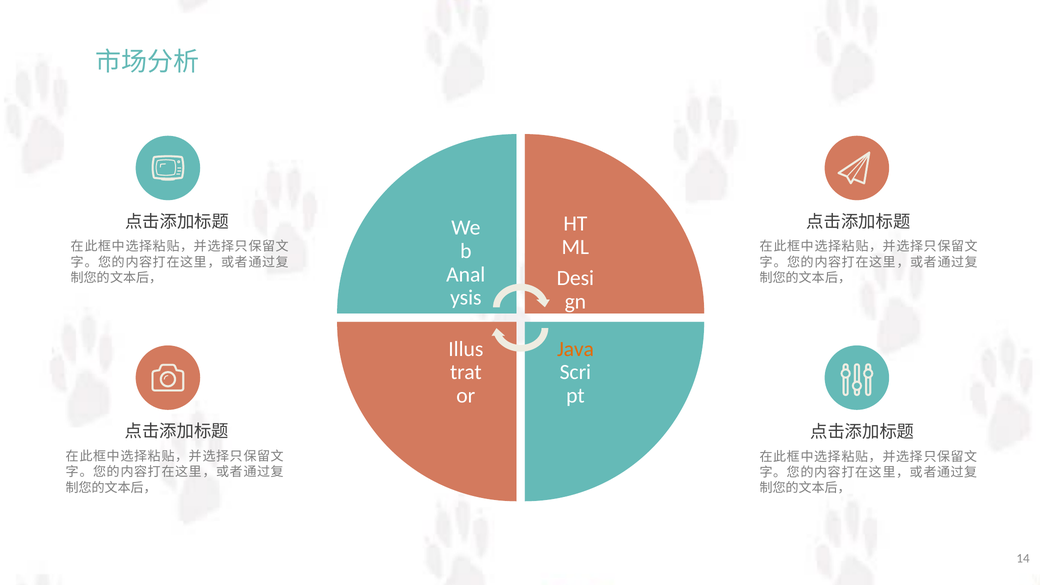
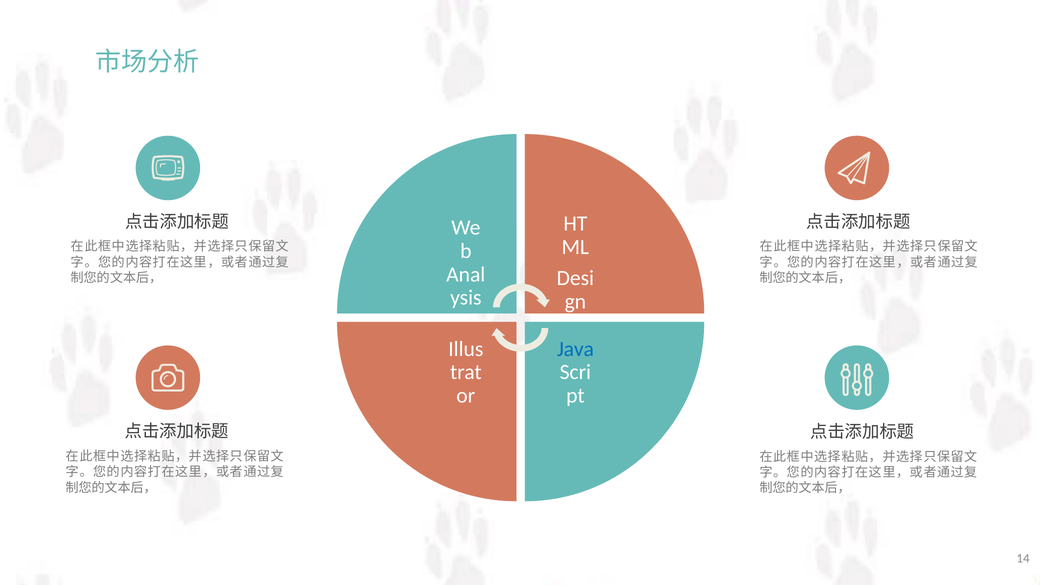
Java colour: orange -> blue (575, 349)
